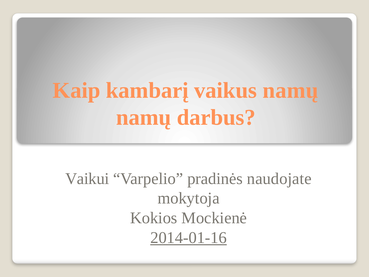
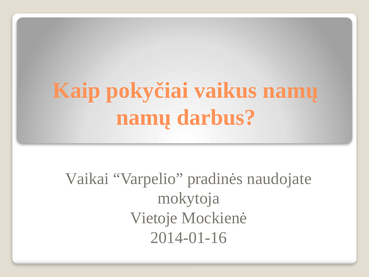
kambarį: kambarį -> pokyčiai (147, 90)
Vaikui: Vaikui -> Vaikai (87, 178)
Kokios: Kokios -> Vietoje (154, 218)
2014-01-16 underline: present -> none (189, 238)
